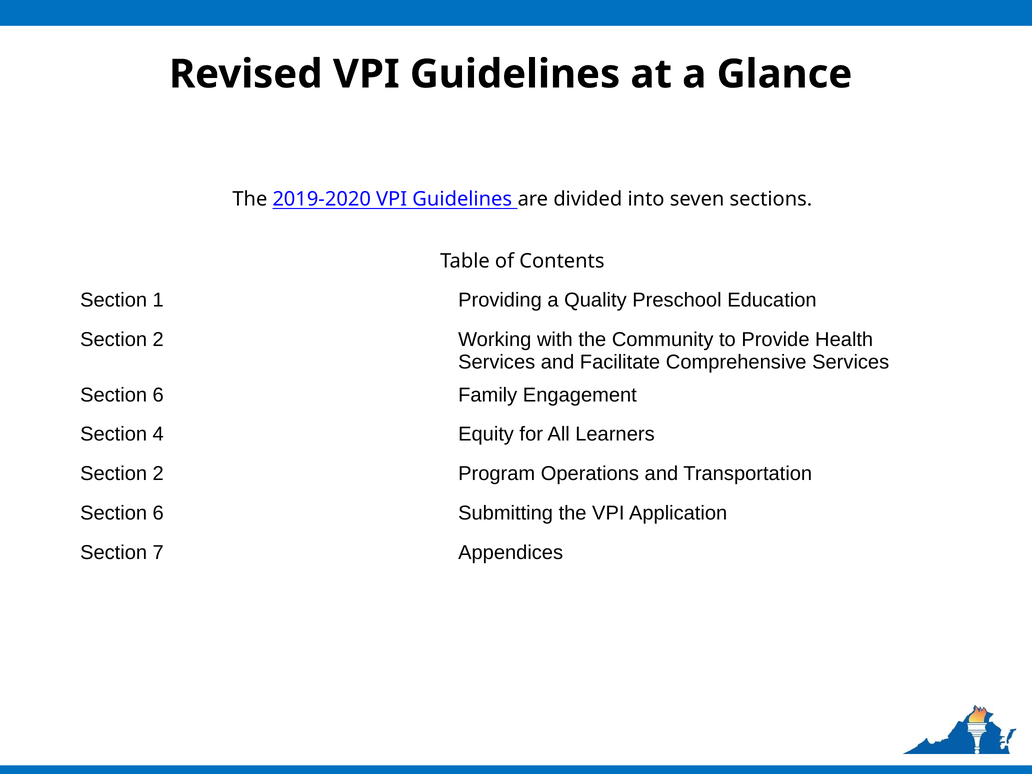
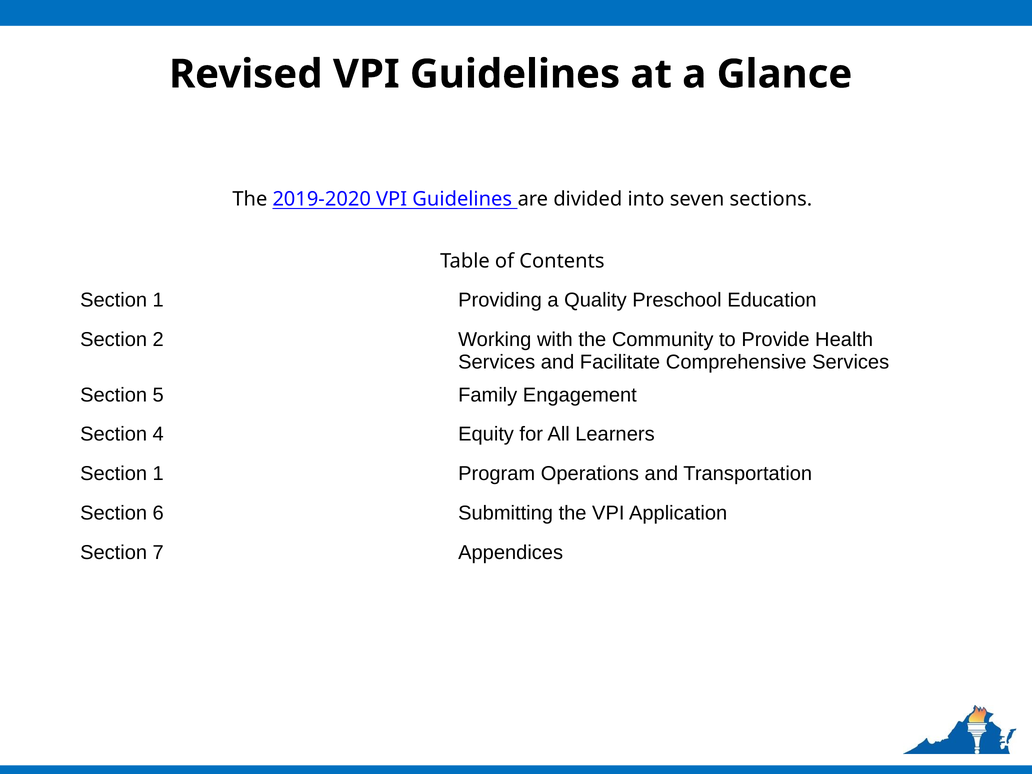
6: 6 -> 5 (158, 395)
2: 2 -> 1 (158, 474)
